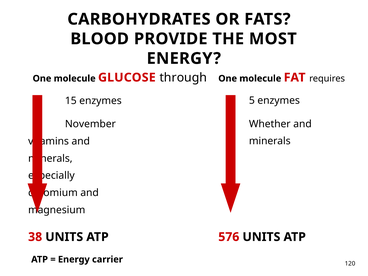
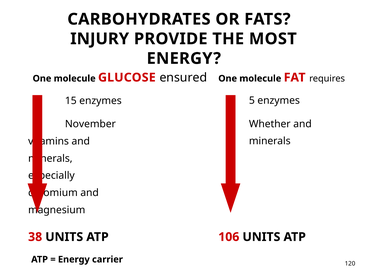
BLOOD: BLOOD -> INJURY (100, 39)
through: through -> ensured (183, 77)
576: 576 -> 106 (229, 237)
